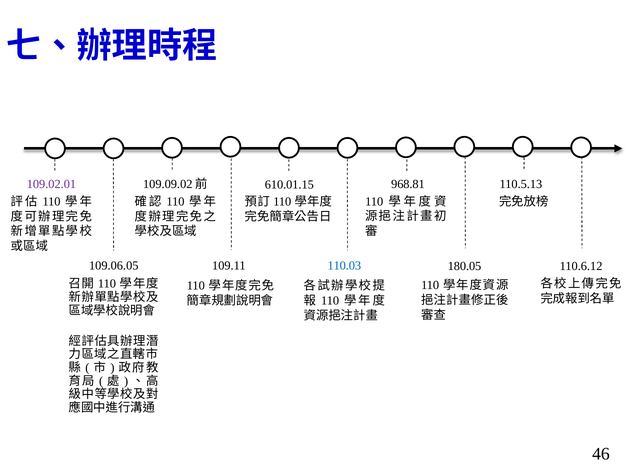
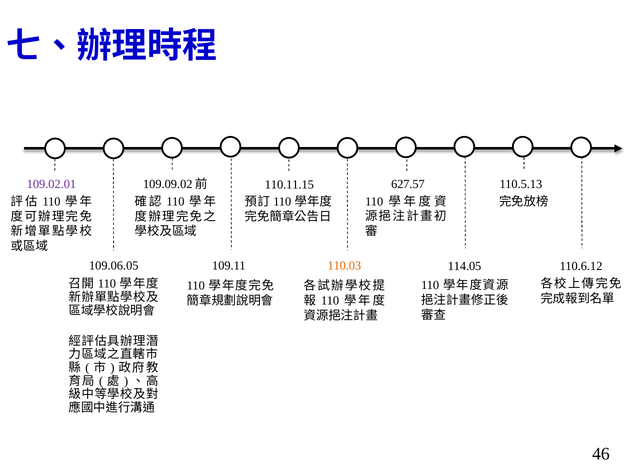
968.81: 968.81 -> 627.57 (408, 184)
610.01.15: 610.01.15 -> 110.11.15 (289, 185)
110.03 colour: blue -> orange (344, 265)
180.05: 180.05 -> 114.05 (465, 266)
